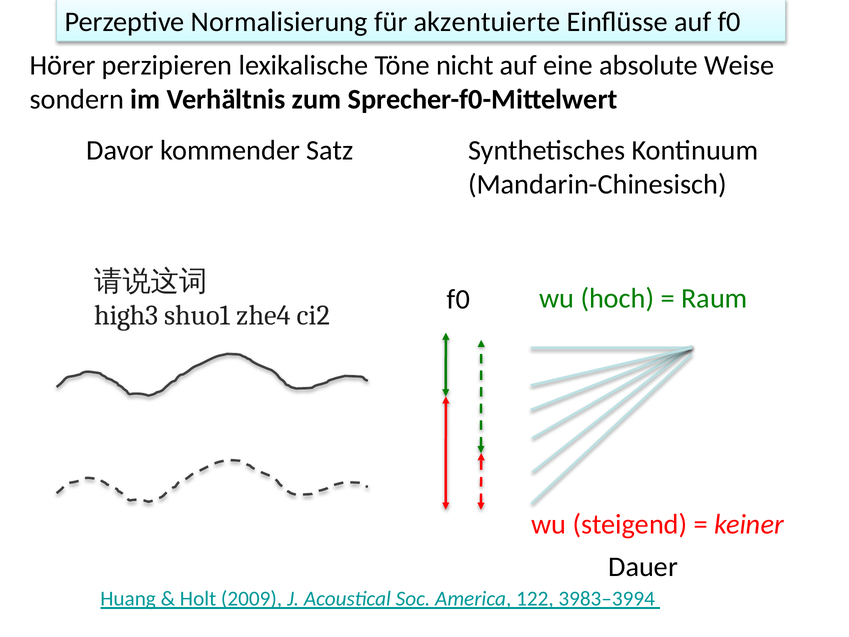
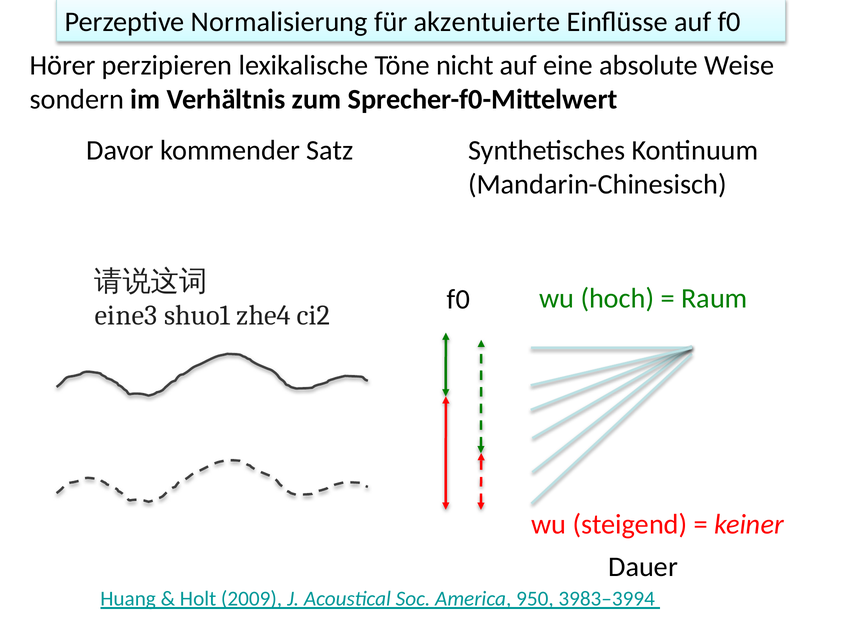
high3: high3 -> eine3 (126, 315)
122: 122 -> 950 (535, 599)
